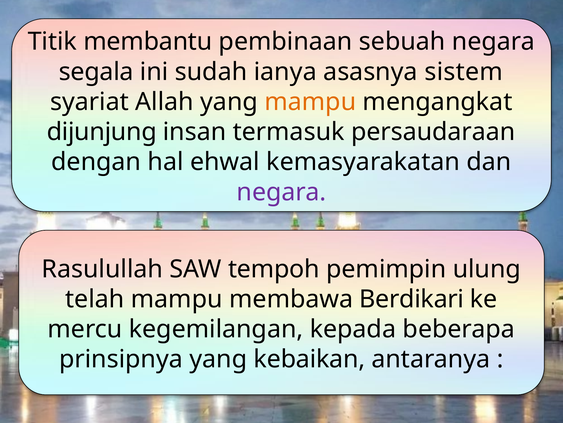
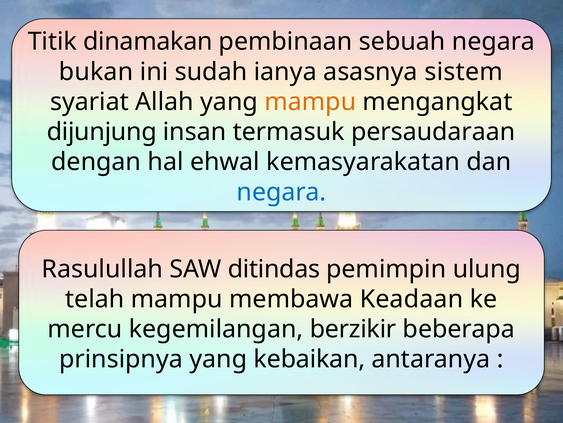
membantu: membantu -> dinamakan (148, 42)
segala: segala -> bukan (96, 72)
negara colour: purple -> blue (281, 192)
tempoh: tempoh -> ditindas (274, 269)
Berdikari: Berdikari -> Keadaan (411, 299)
kepada: kepada -> berzikir (353, 329)
